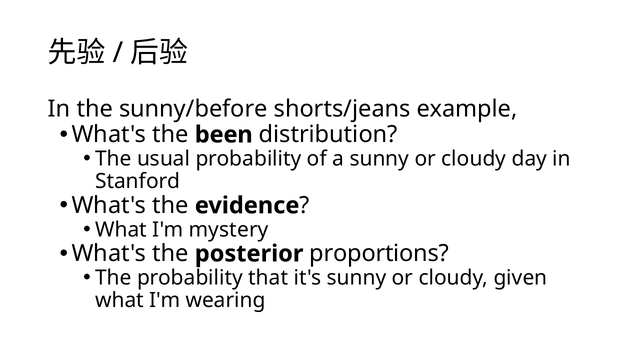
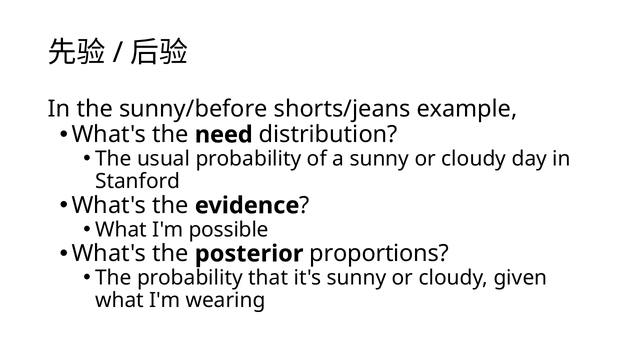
been: been -> need (224, 135)
mystery: mystery -> possible (229, 230)
